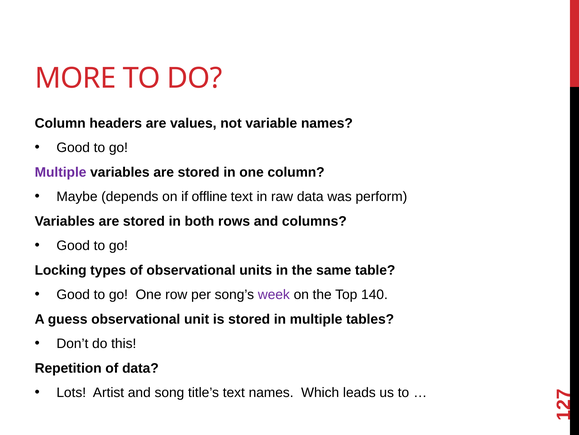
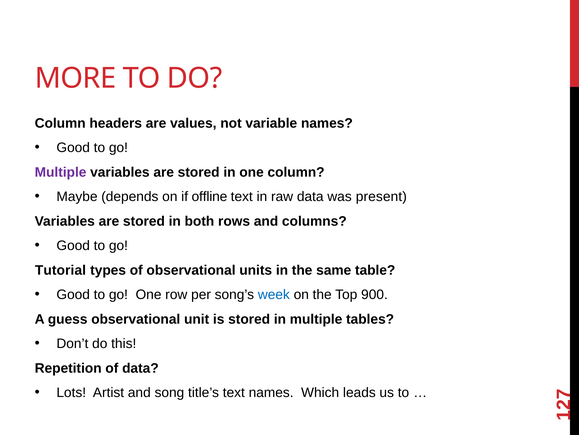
perform: perform -> present (381, 196)
Locking: Locking -> Tutorial (61, 270)
week colour: purple -> blue (274, 294)
140: 140 -> 900 (374, 294)
